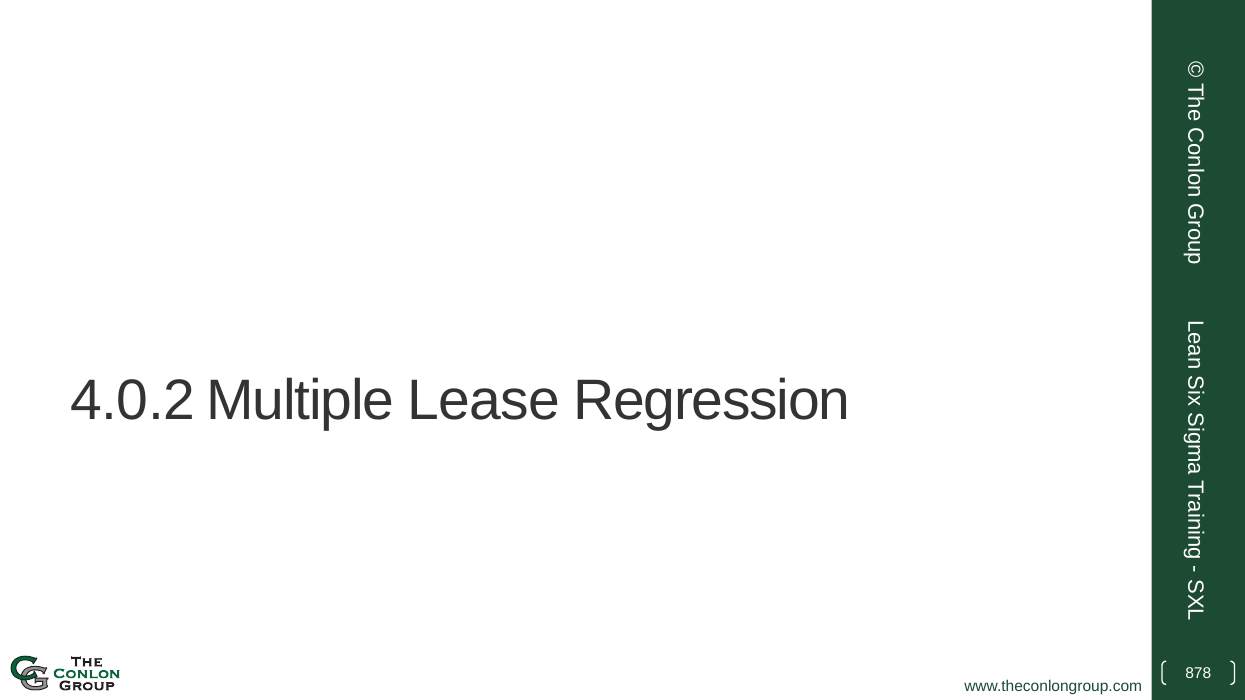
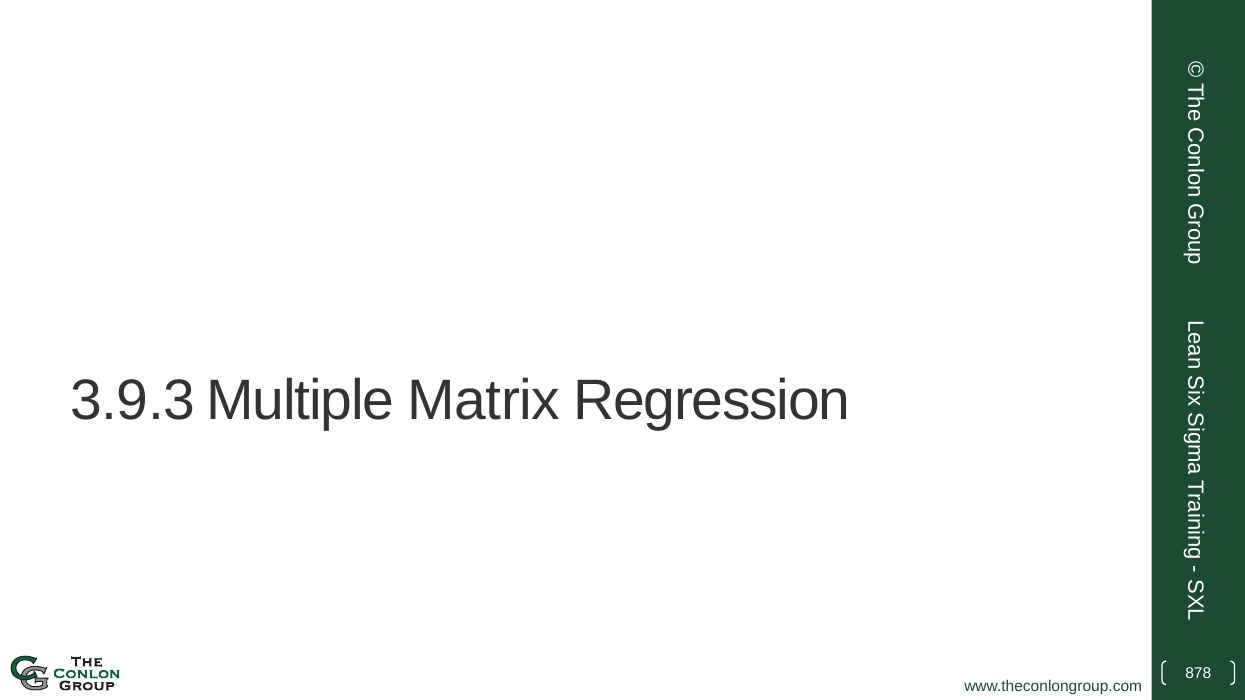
4.0.2: 4.0.2 -> 3.9.3 (133, 401)
Lease: Lease -> Matrix (484, 401)
